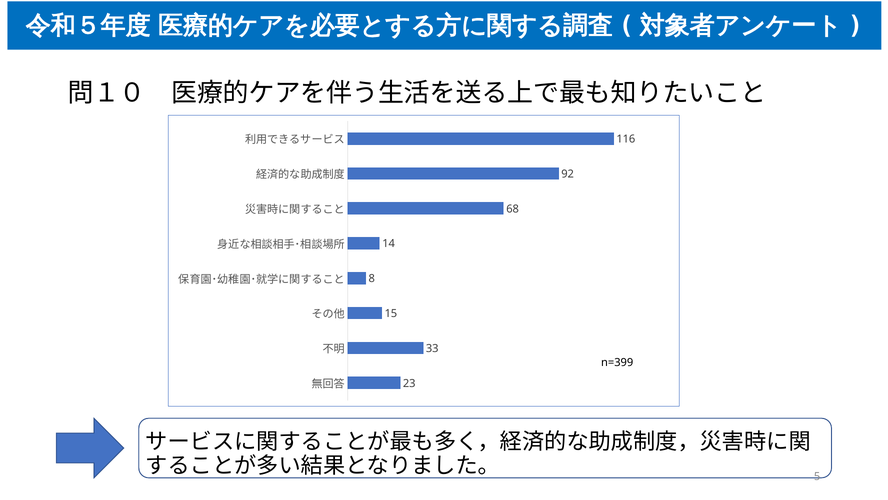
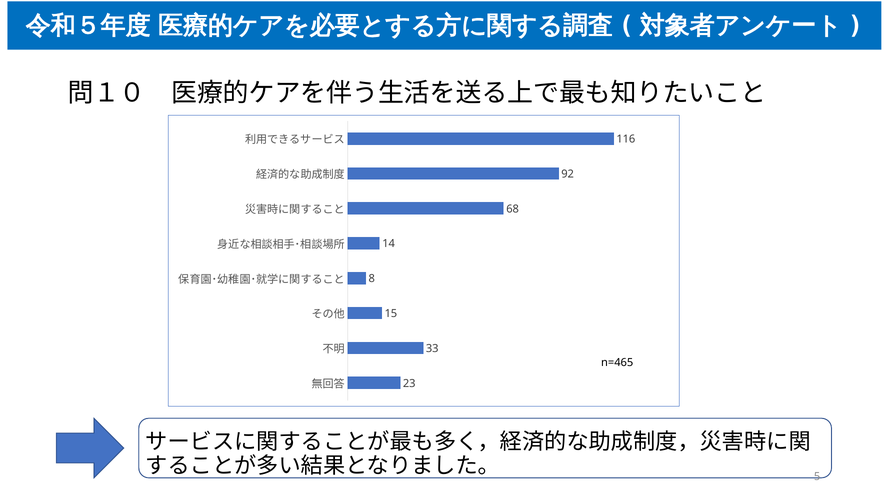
n=399: n=399 -> n=465 (617, 362)
